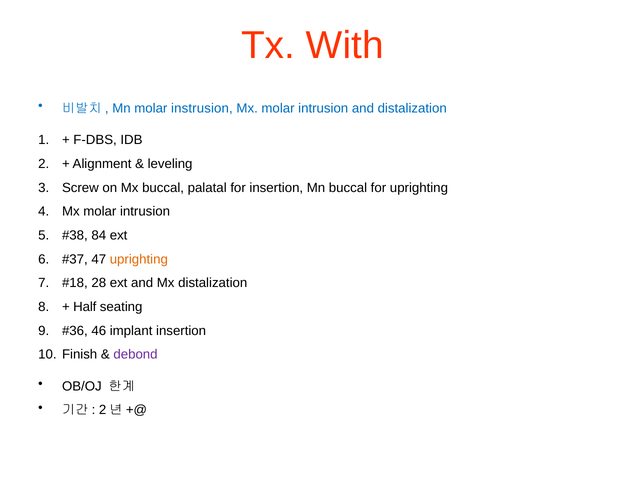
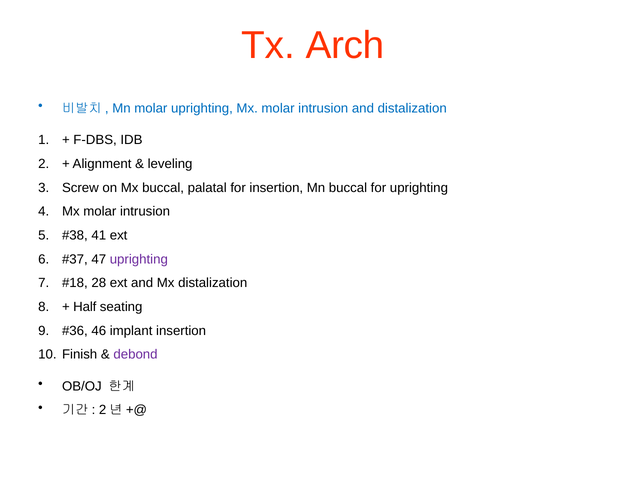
With: With -> Arch (345, 46)
molar instrusion: instrusion -> uprighting (202, 108)
84: 84 -> 41 (99, 235)
uprighting colour: orange -> purple (139, 259)
